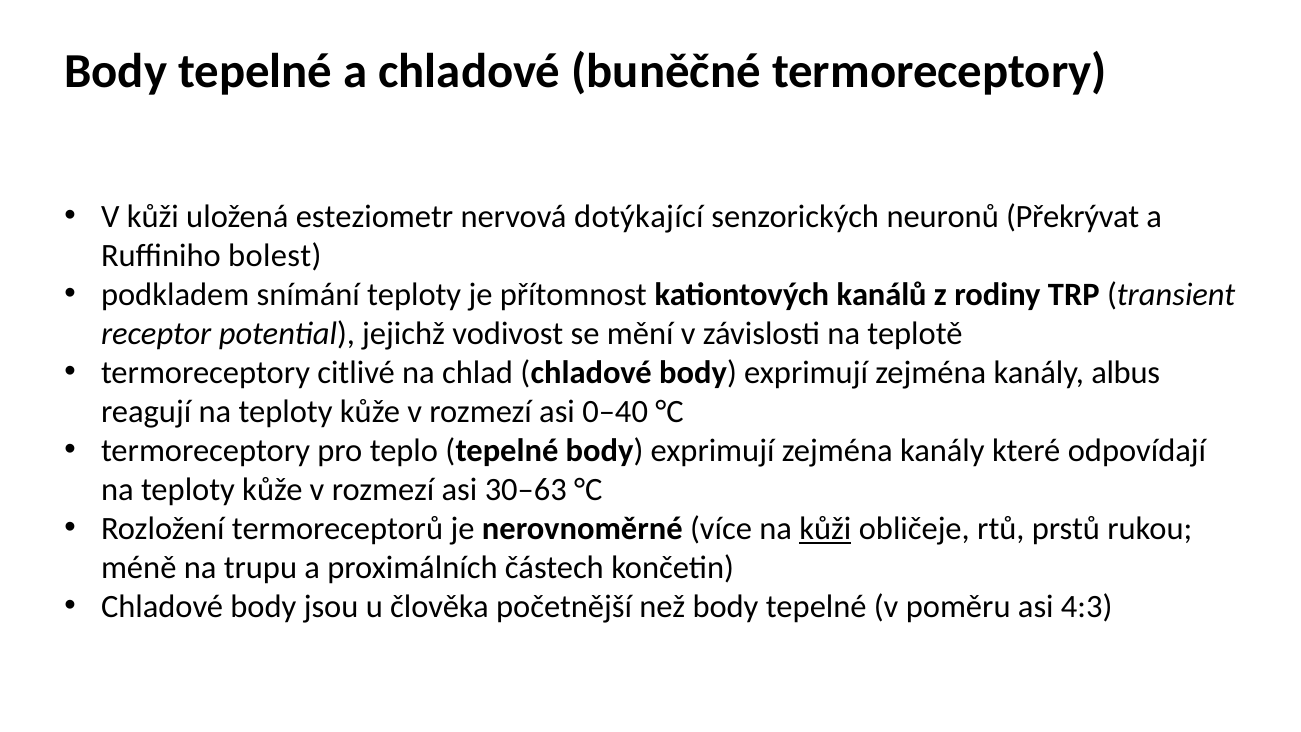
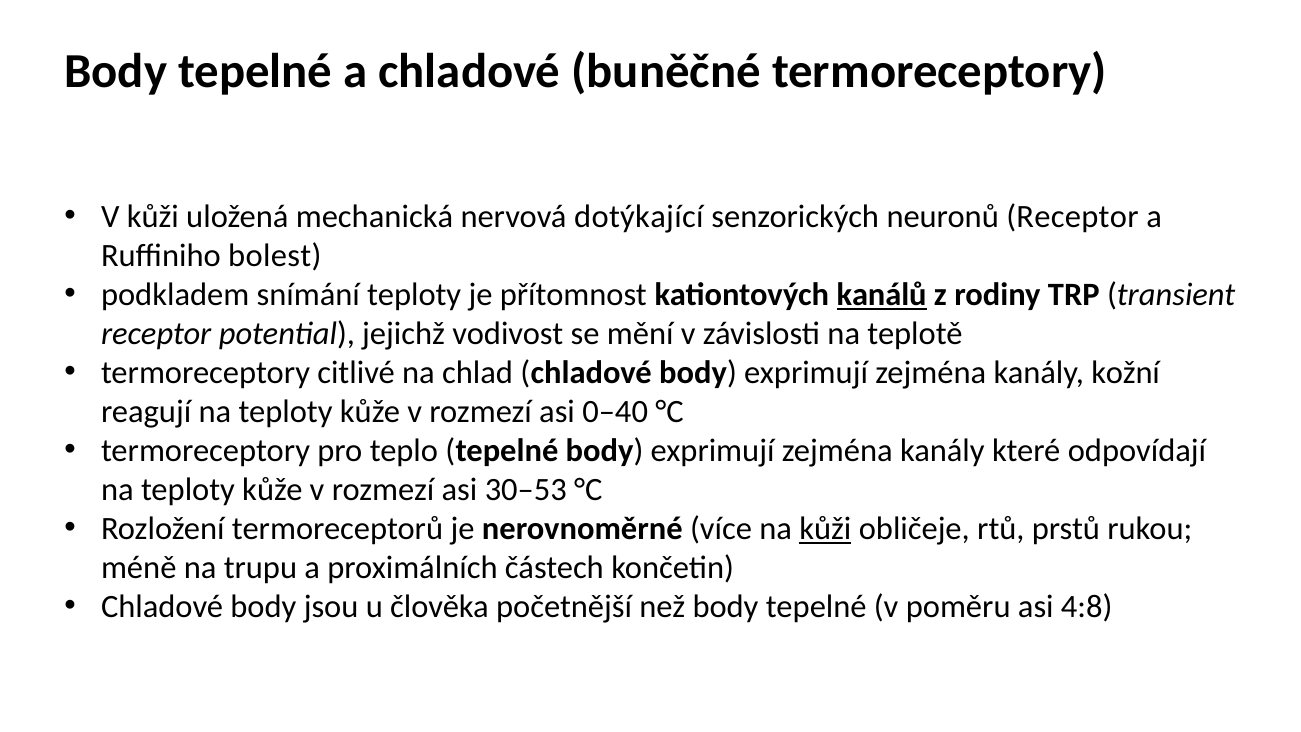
esteziometr: esteziometr -> mechanická (374, 217)
neuronů Překrývat: Překrývat -> Receptor (1072, 217)
kanálů underline: none -> present (882, 295)
albus: albus -> kožní (1126, 373)
30–63: 30–63 -> 30–53 (526, 490)
4:3: 4:3 -> 4:8 (1087, 607)
